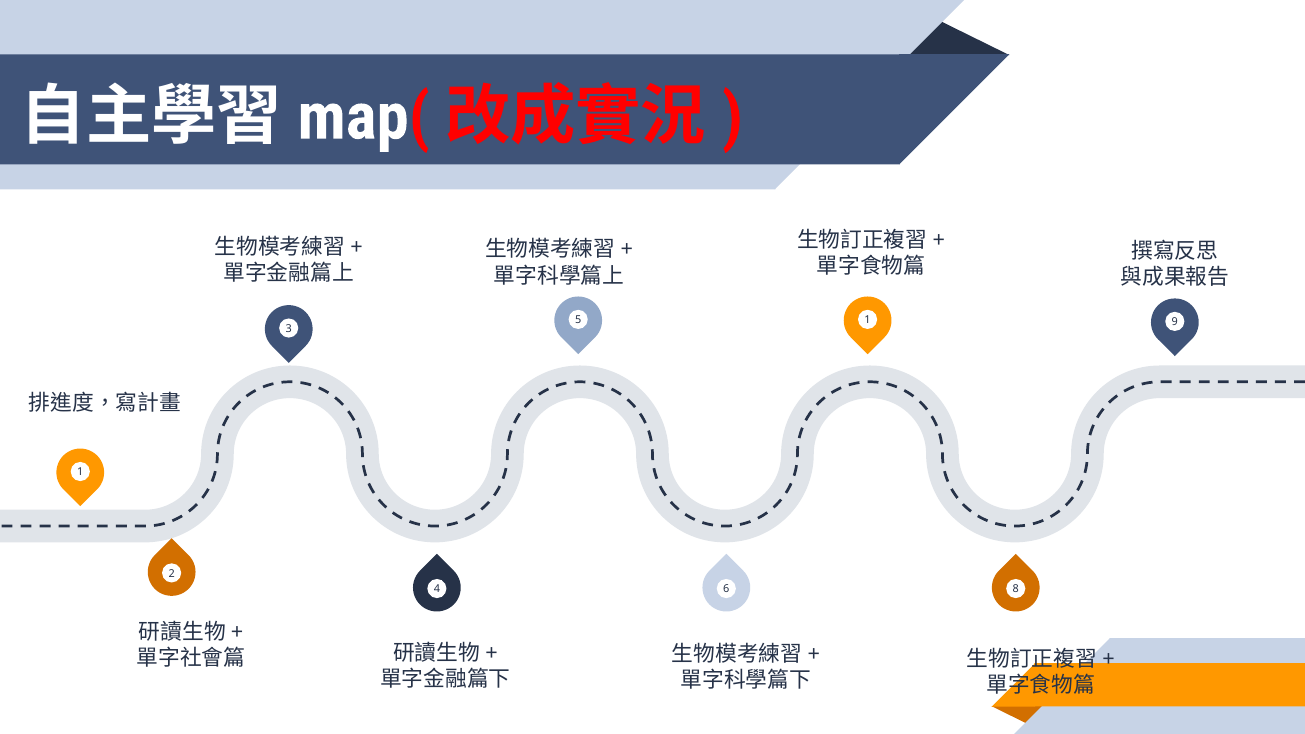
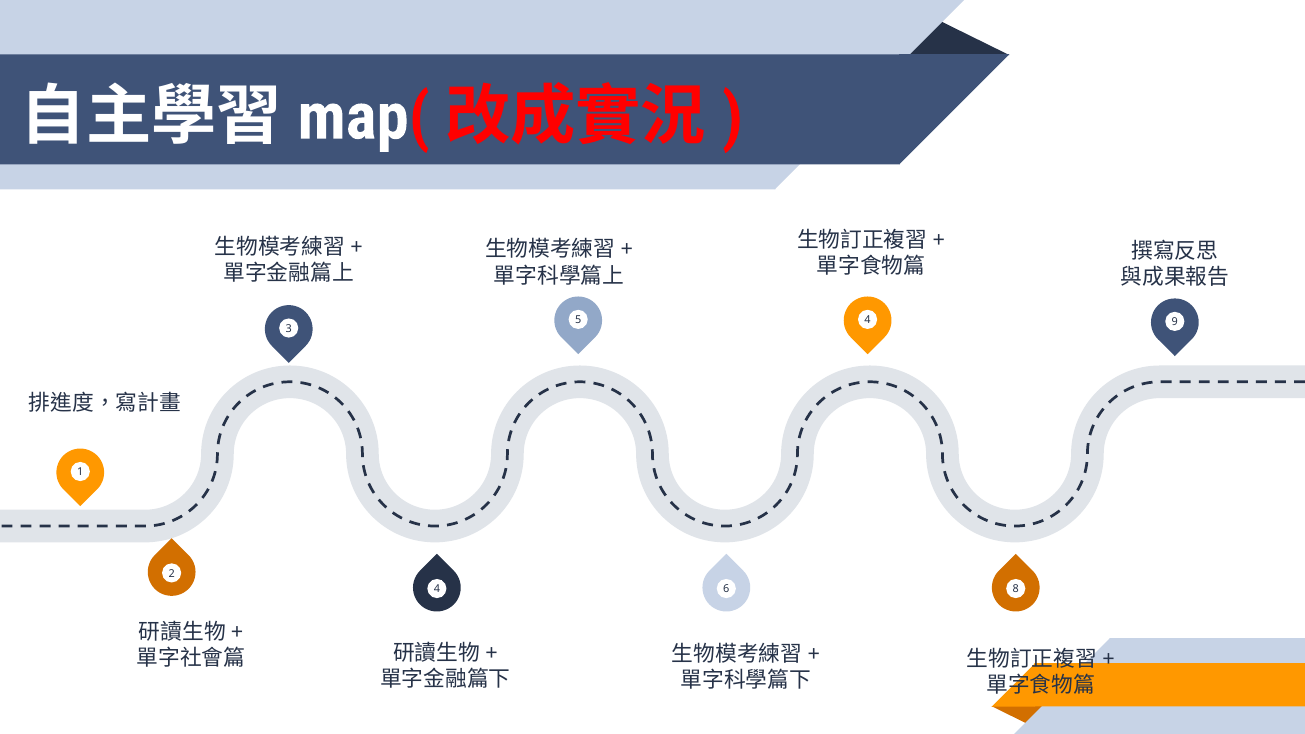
5 1: 1 -> 4 (868, 320)
